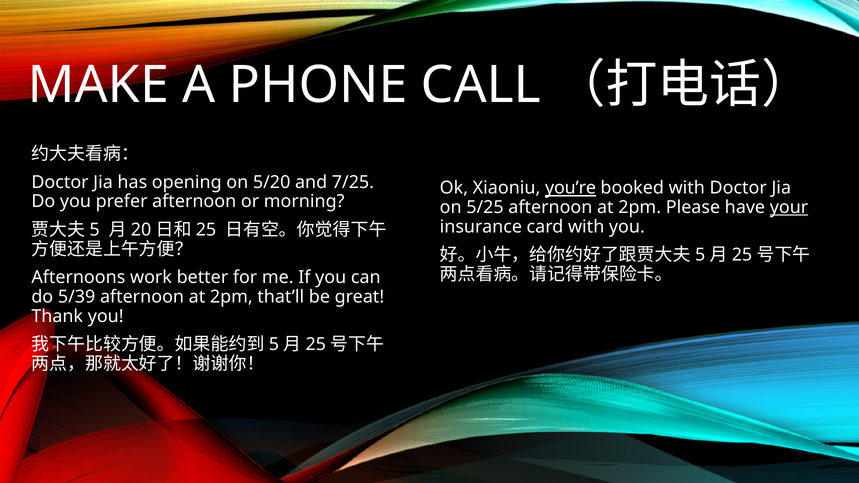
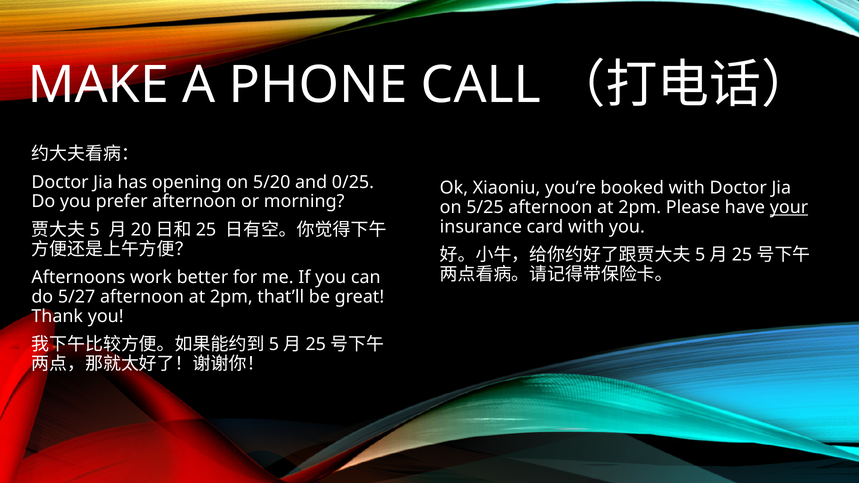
7/25: 7/25 -> 0/25 (353, 182)
you’re underline: present -> none (571, 188)
5/39: 5/39 -> 5/27 (77, 297)
